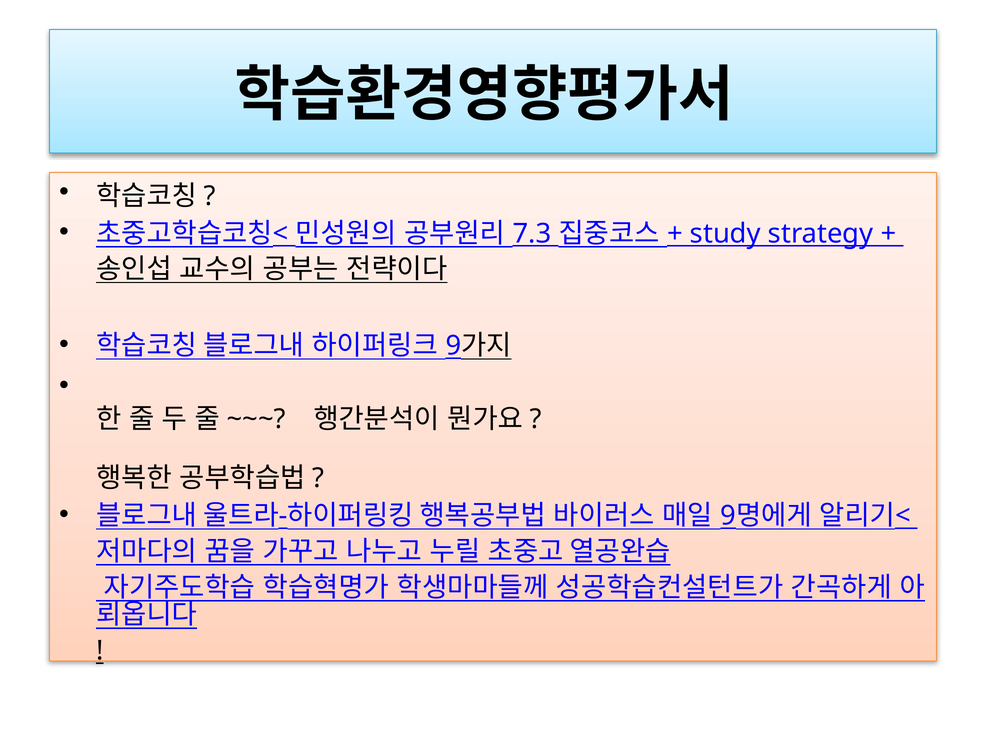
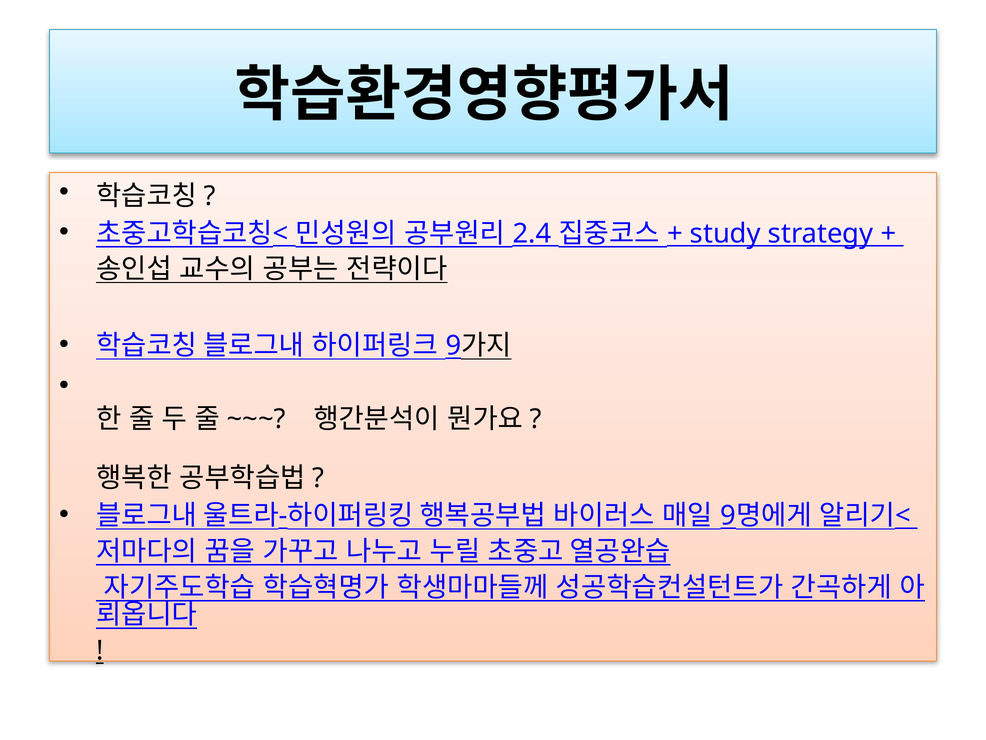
7.3: 7.3 -> 2.4 (532, 233)
